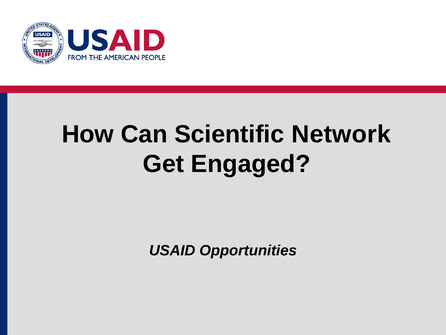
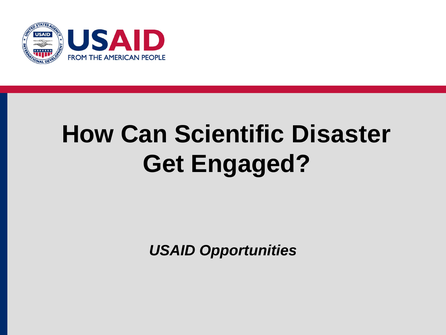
Network: Network -> Disaster (341, 134)
